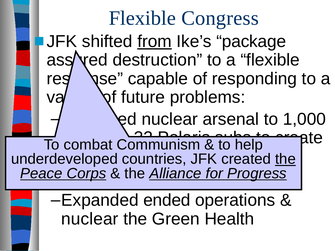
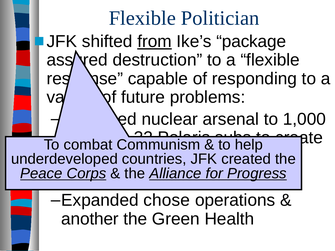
Congress: Congress -> Politician (220, 18)
the underline: present -> none (285, 159)
ended: ended -> chose (167, 201)
nuclear: nuclear -> another (90, 219)
